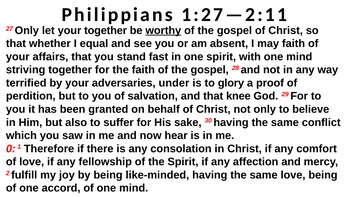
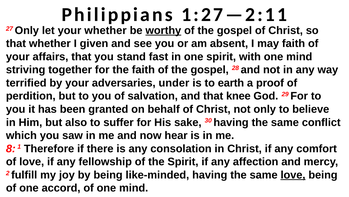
your together: together -> whether (105, 30)
equal: equal -> given (94, 43)
glory: glory -> earth (231, 83)
0: 0 -> 8 (11, 148)
love underline: none -> present (293, 174)
